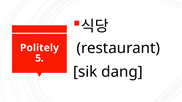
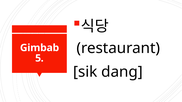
Politely: Politely -> Gimbab (40, 48)
